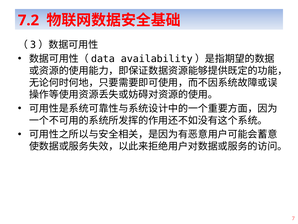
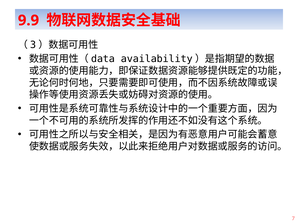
7.2: 7.2 -> 9.9 (28, 20)
